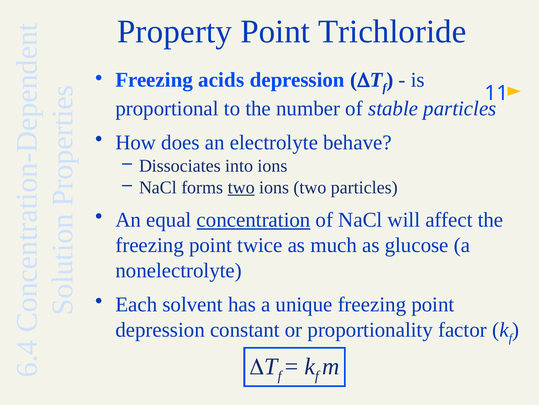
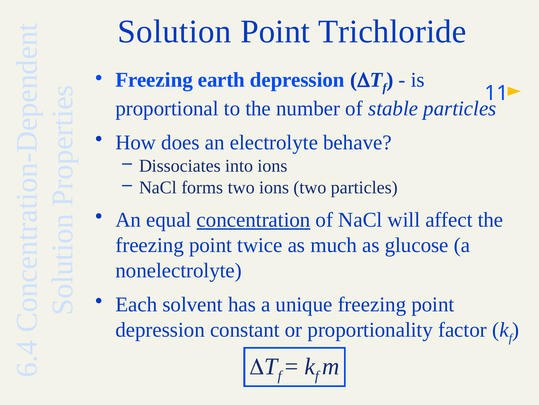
Property: Property -> Solution (174, 31)
acids: acids -> earth (221, 80)
two underline: present -> none (241, 187)
